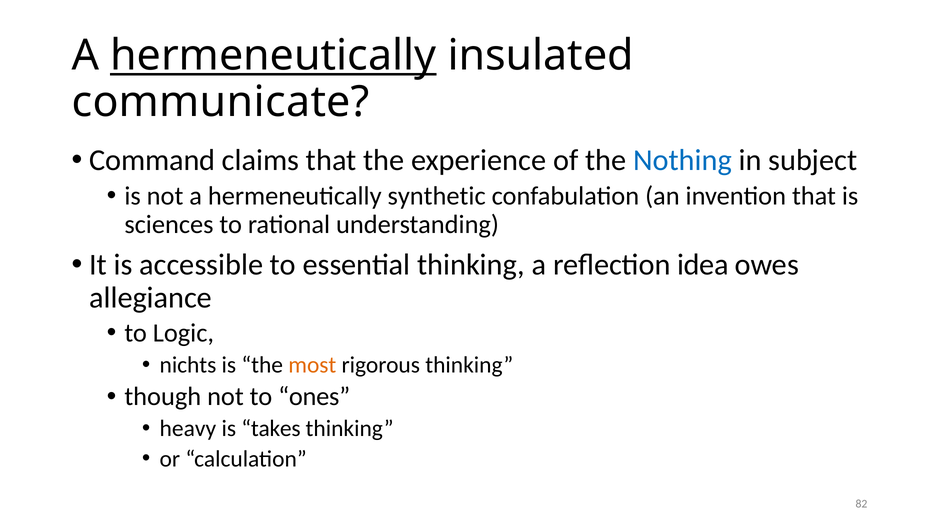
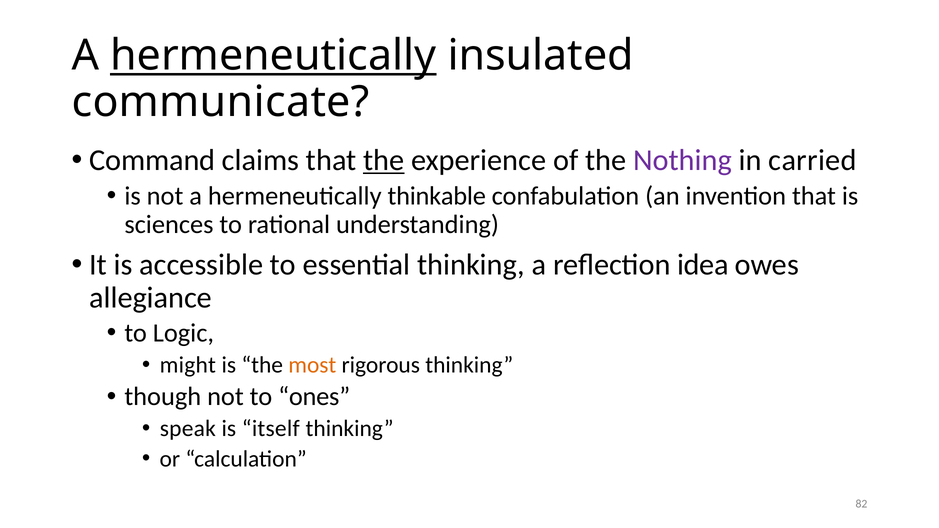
the underline: none -> present (384, 160)
Nothing colour: blue -> purple (682, 160)
subject: subject -> carried (813, 160)
synthetic: synthetic -> thinkable (437, 196)
nichts: nichts -> might (188, 365)
heavy: heavy -> speak (188, 429)
takes: takes -> itself (271, 429)
